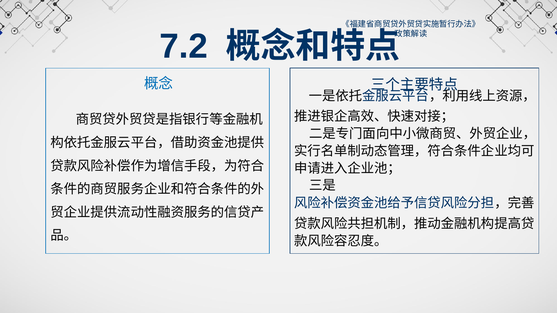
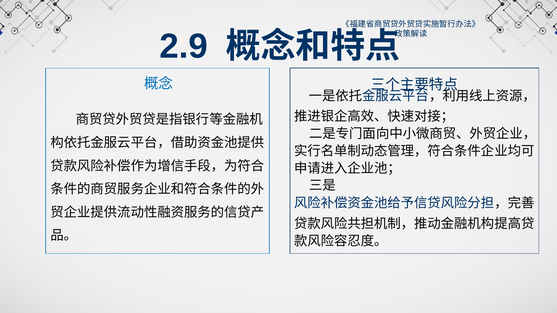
7.2: 7.2 -> 2.9 (184, 46)
